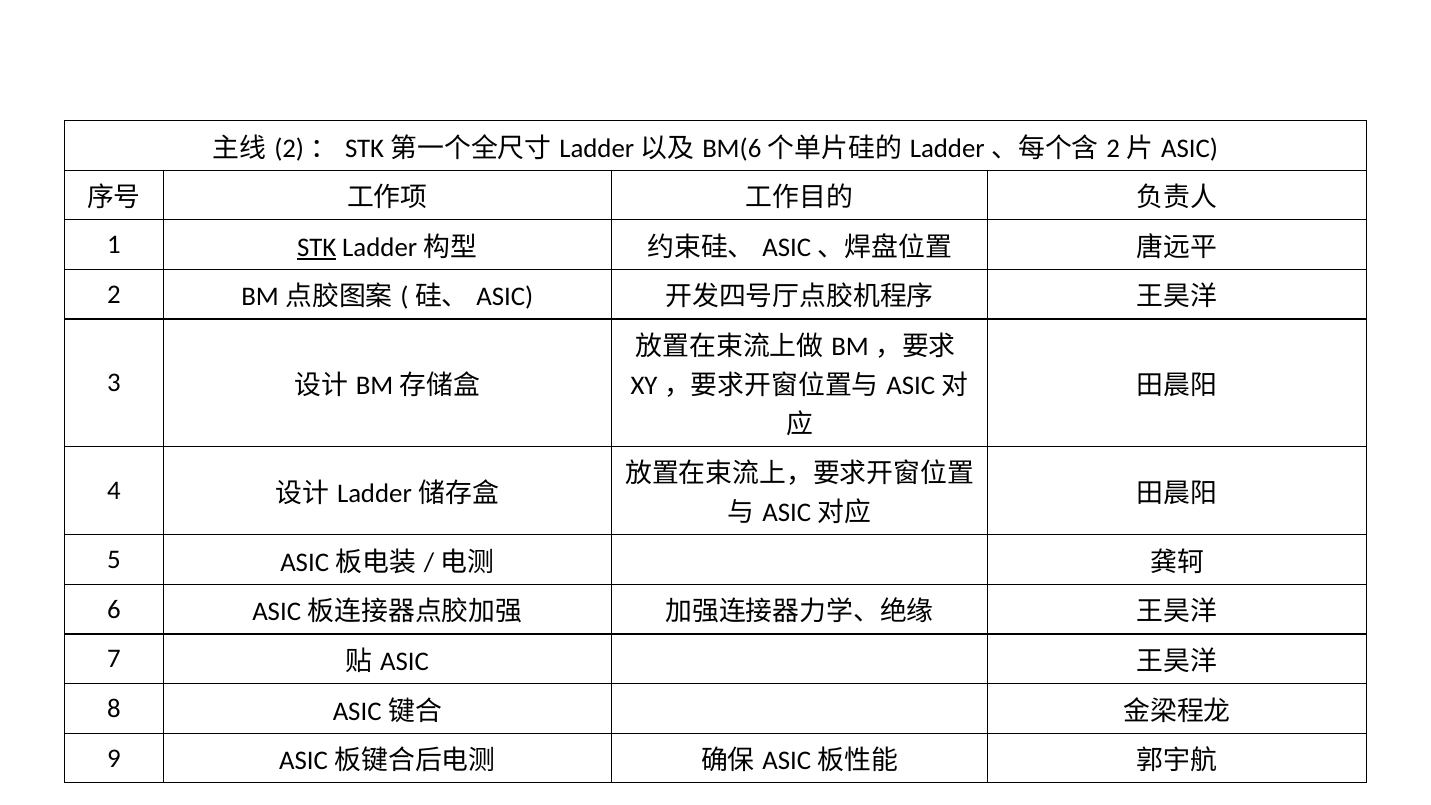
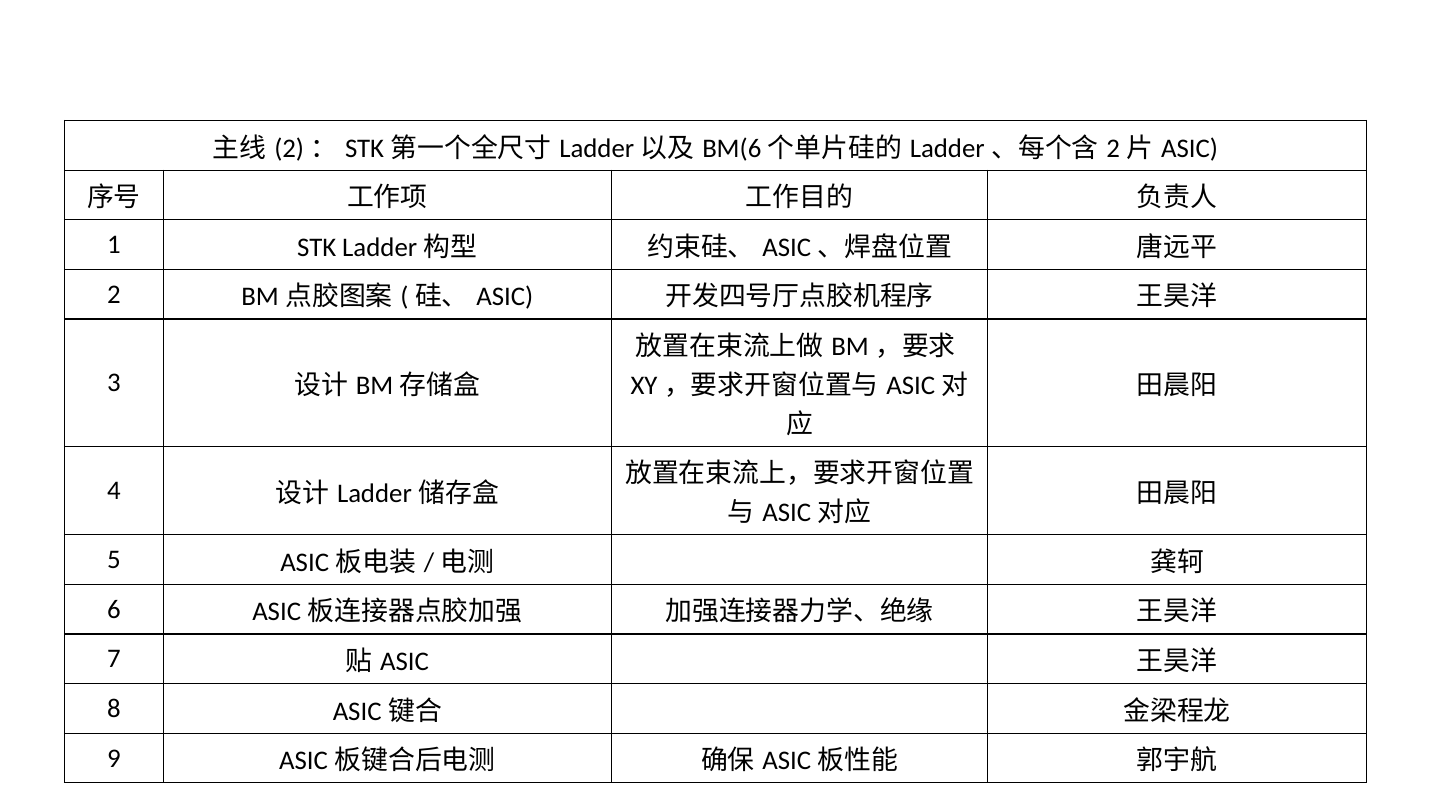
STK underline: present -> none (317, 247)
